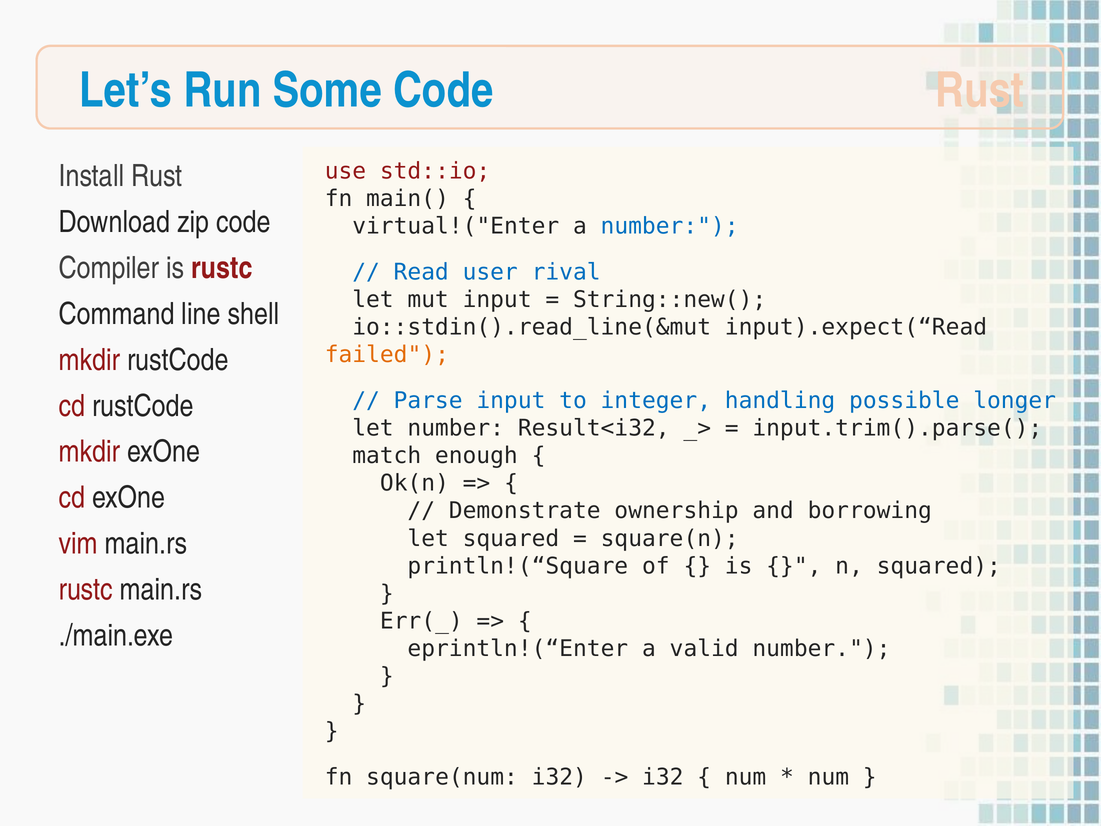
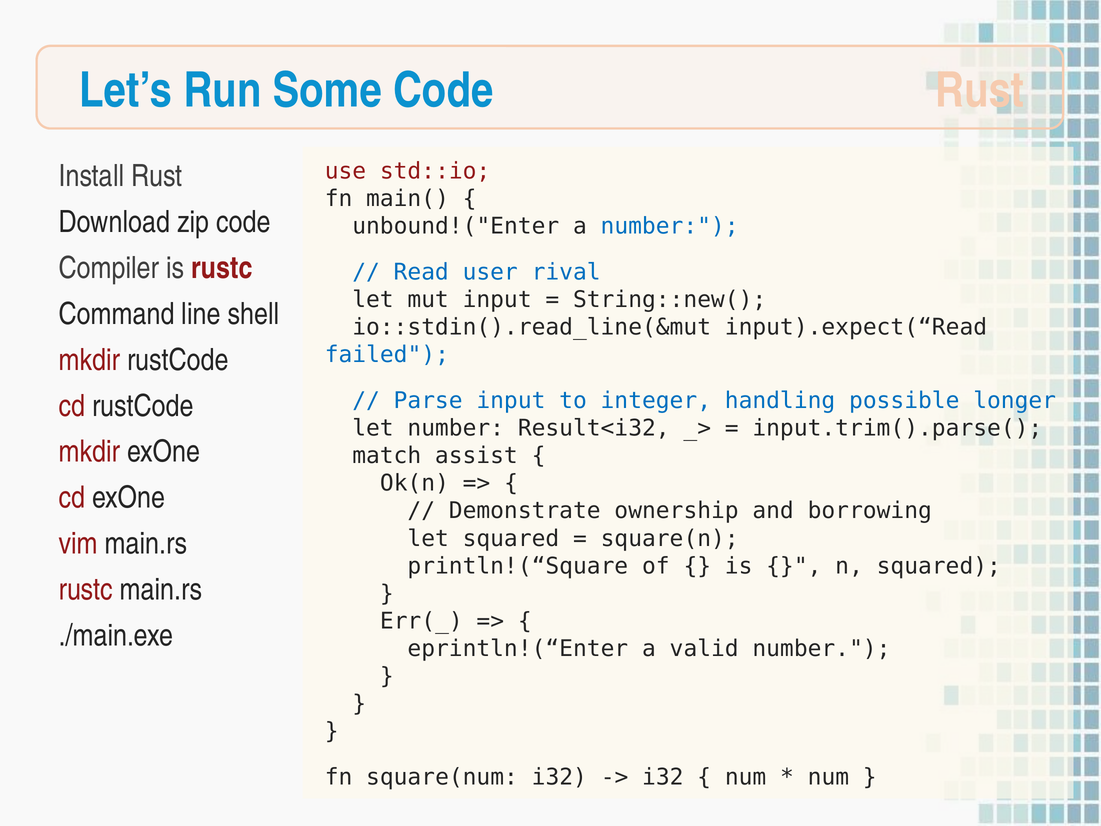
virtual!("Enter: virtual!("Enter -> unbound!("Enter (456, 226)
failed colour: orange -> blue (387, 355)
enough: enough -> assist (476, 456)
